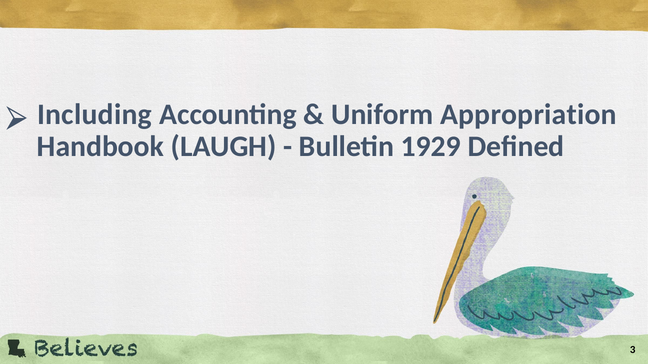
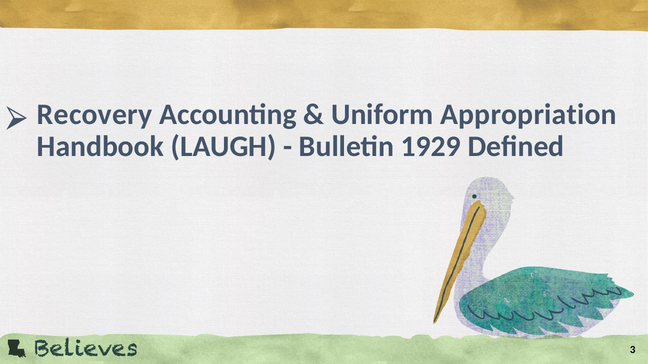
Including: Including -> Recovery (95, 115)
